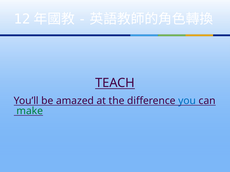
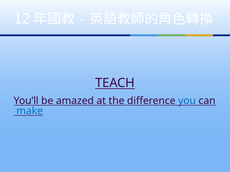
make colour: green -> blue (30, 111)
